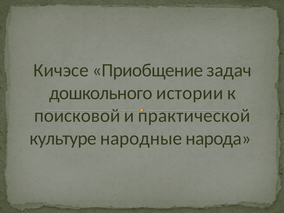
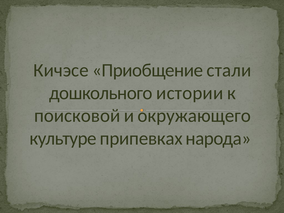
задач: задач -> стали (229, 70)
практической: практической -> окружающего (194, 116)
народные: народные -> припевках (141, 138)
